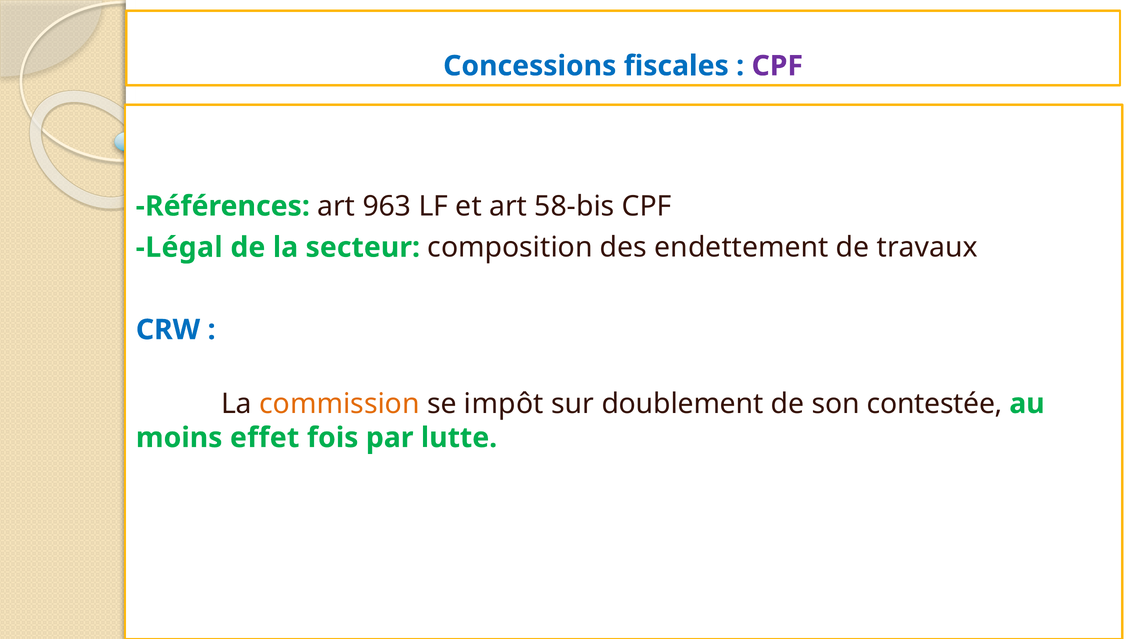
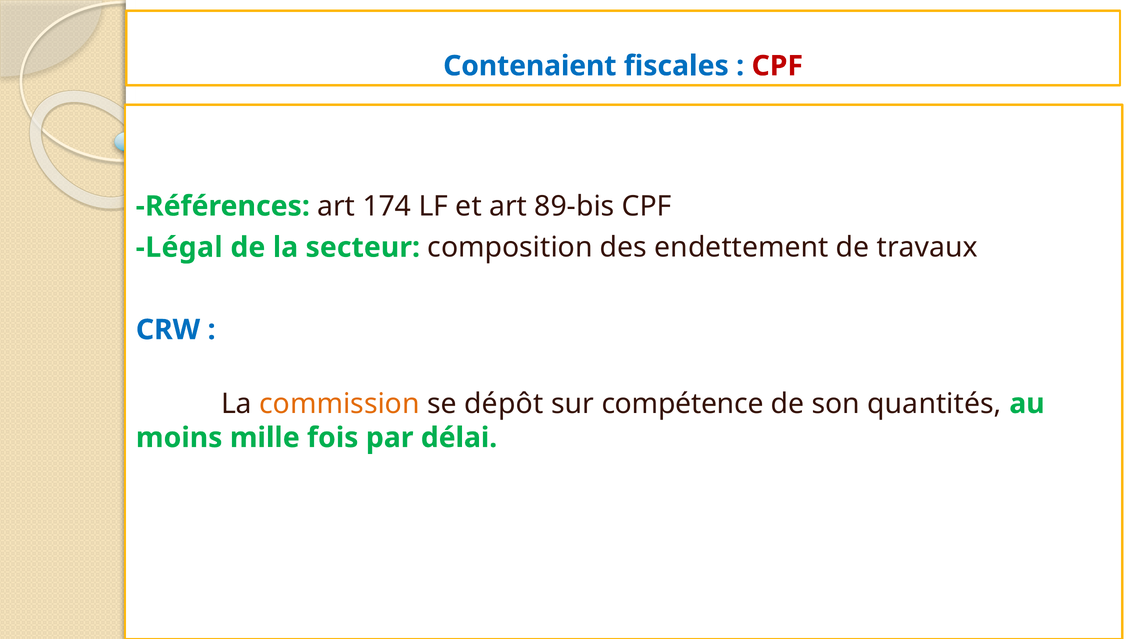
Concessions: Concessions -> Contenaient (530, 66)
CPF colour: purple -> red (777, 66)
963: 963 -> 174 (387, 206)
58-bis: 58-bis -> 89-bis (574, 206)
impôt: impôt -> dépôt (504, 404)
doublement: doublement -> compétence (683, 404)
contestée: contestée -> quantités (934, 404)
effet: effet -> mille (265, 438)
lutte: lutte -> délai (459, 438)
